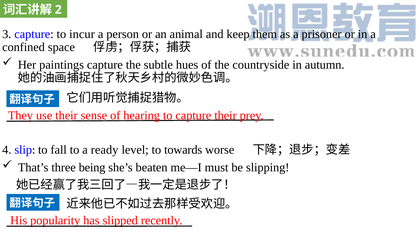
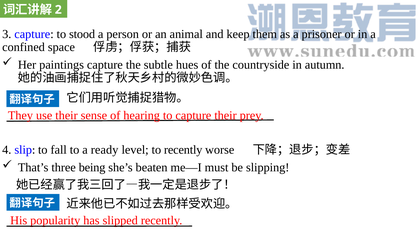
incur: incur -> stood (82, 34)
to towards: towards -> recently (183, 150)
